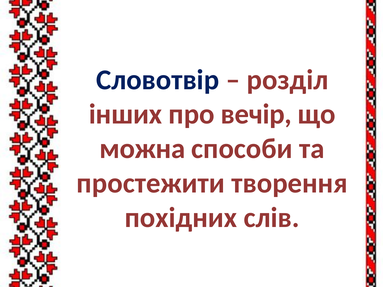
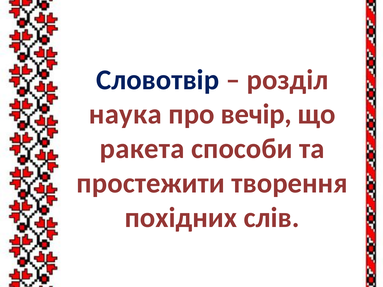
інших: інших -> наука (125, 114)
можна: можна -> ракета (142, 149)
